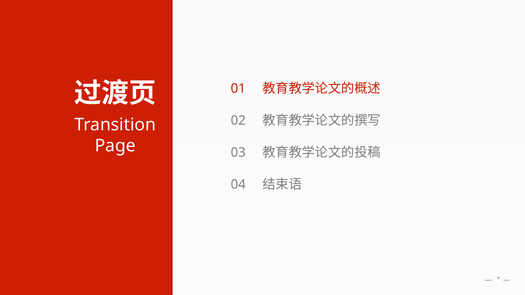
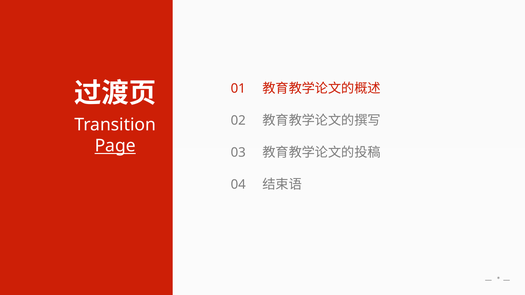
Page underline: none -> present (115, 146)
